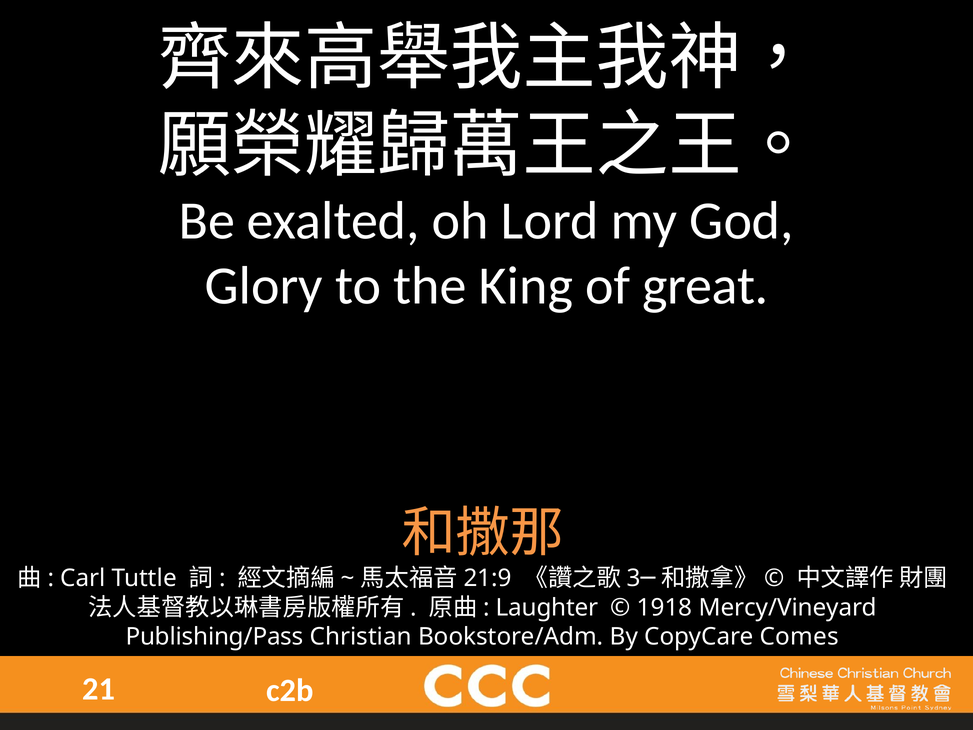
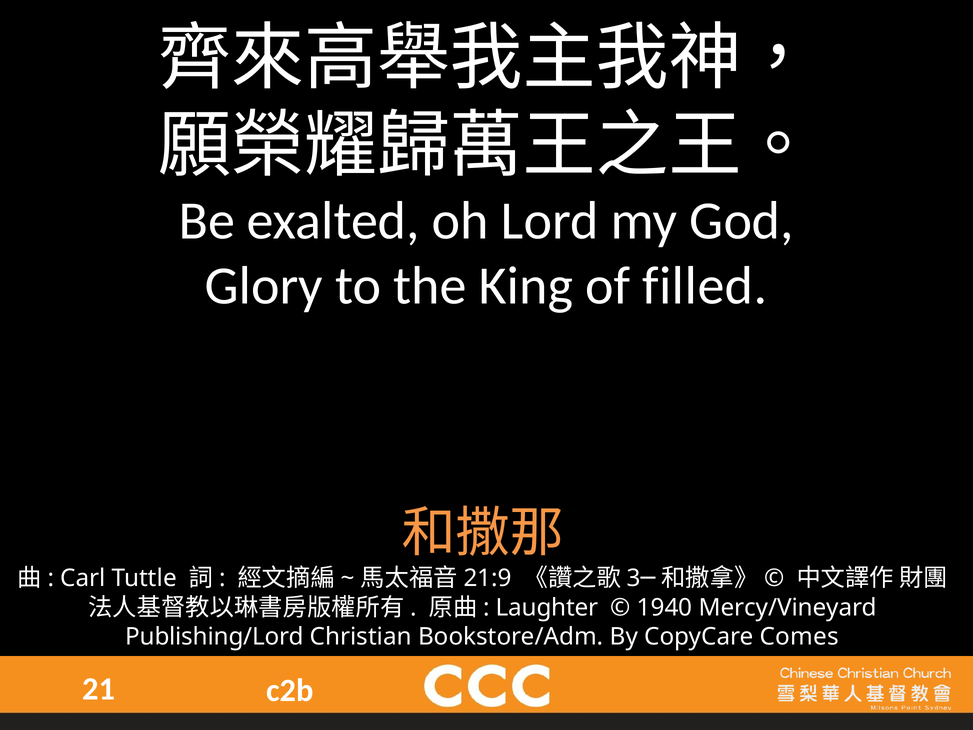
great: great -> filled (705, 286)
1918: 1918 -> 1940 (665, 607)
Publishing/Pass: Publishing/Pass -> Publishing/Lord (215, 637)
